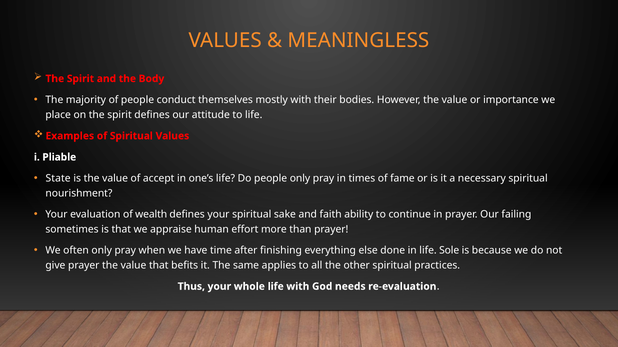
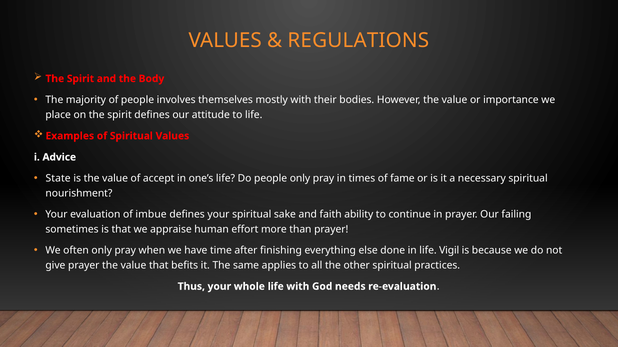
MEANINGLESS: MEANINGLESS -> REGULATIONS (358, 40)
conduct: conduct -> involves (176, 100)
Pliable: Pliable -> Advice (59, 157)
wealth: wealth -> imbue (151, 215)
Sole: Sole -> Vigil (449, 251)
